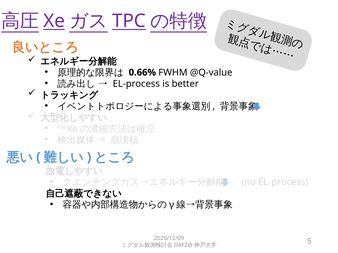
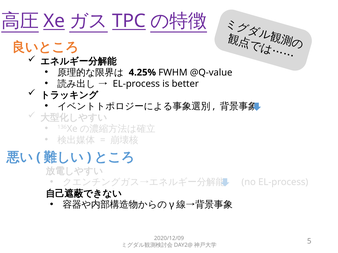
0.66%: 0.66% -> 4.25% (142, 73)
